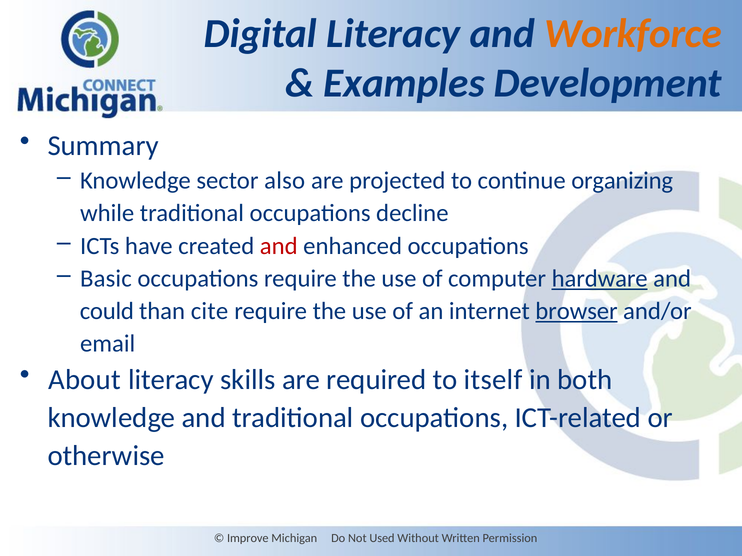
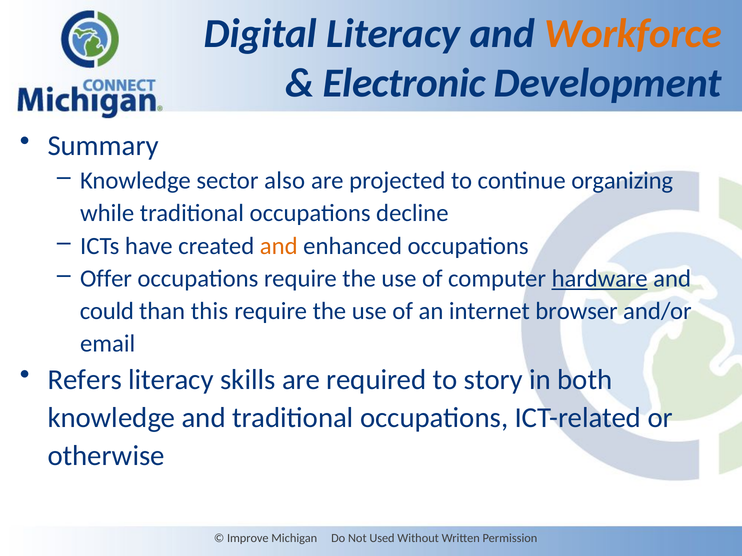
Examples: Examples -> Electronic (404, 83)
and colour: red -> orange (279, 246)
Basic: Basic -> Offer (106, 279)
cite: cite -> this (210, 311)
browser underline: present -> none (576, 311)
About: About -> Refers (85, 380)
itself: itself -> story (493, 380)
